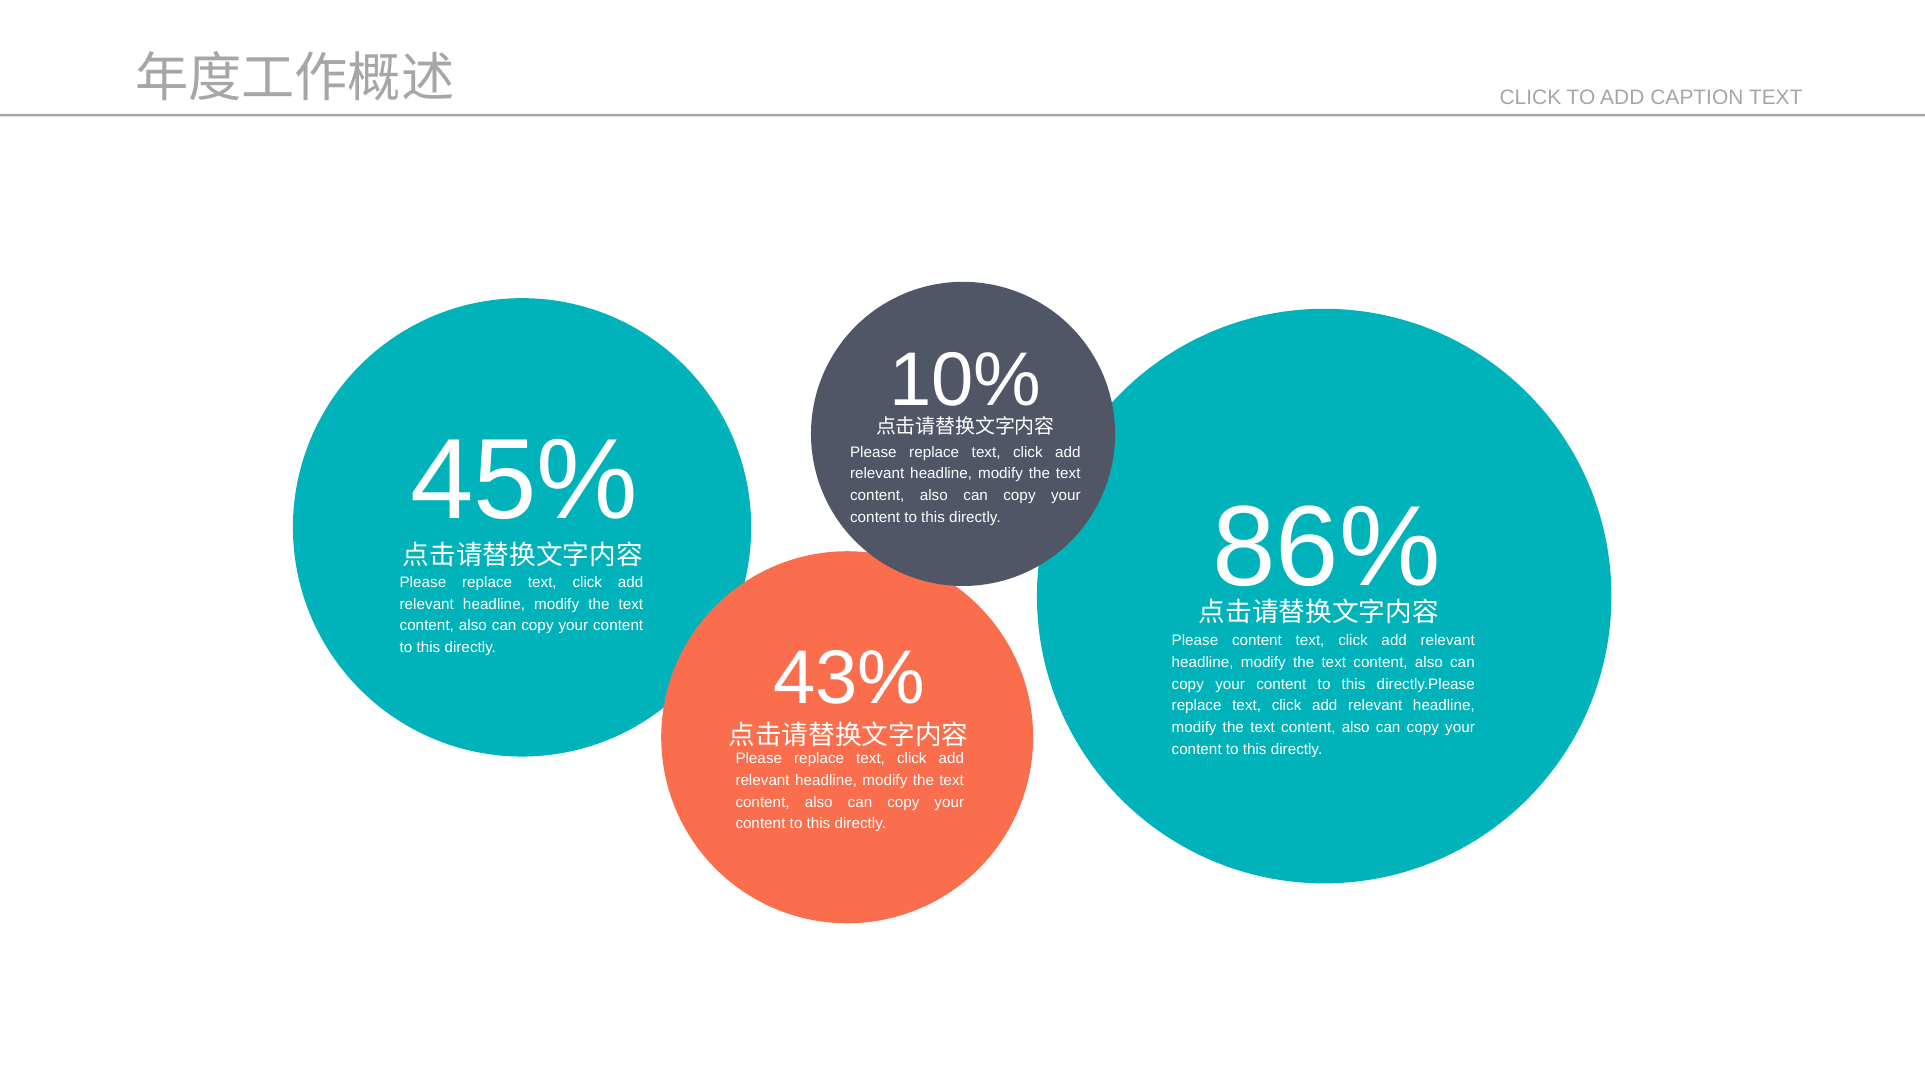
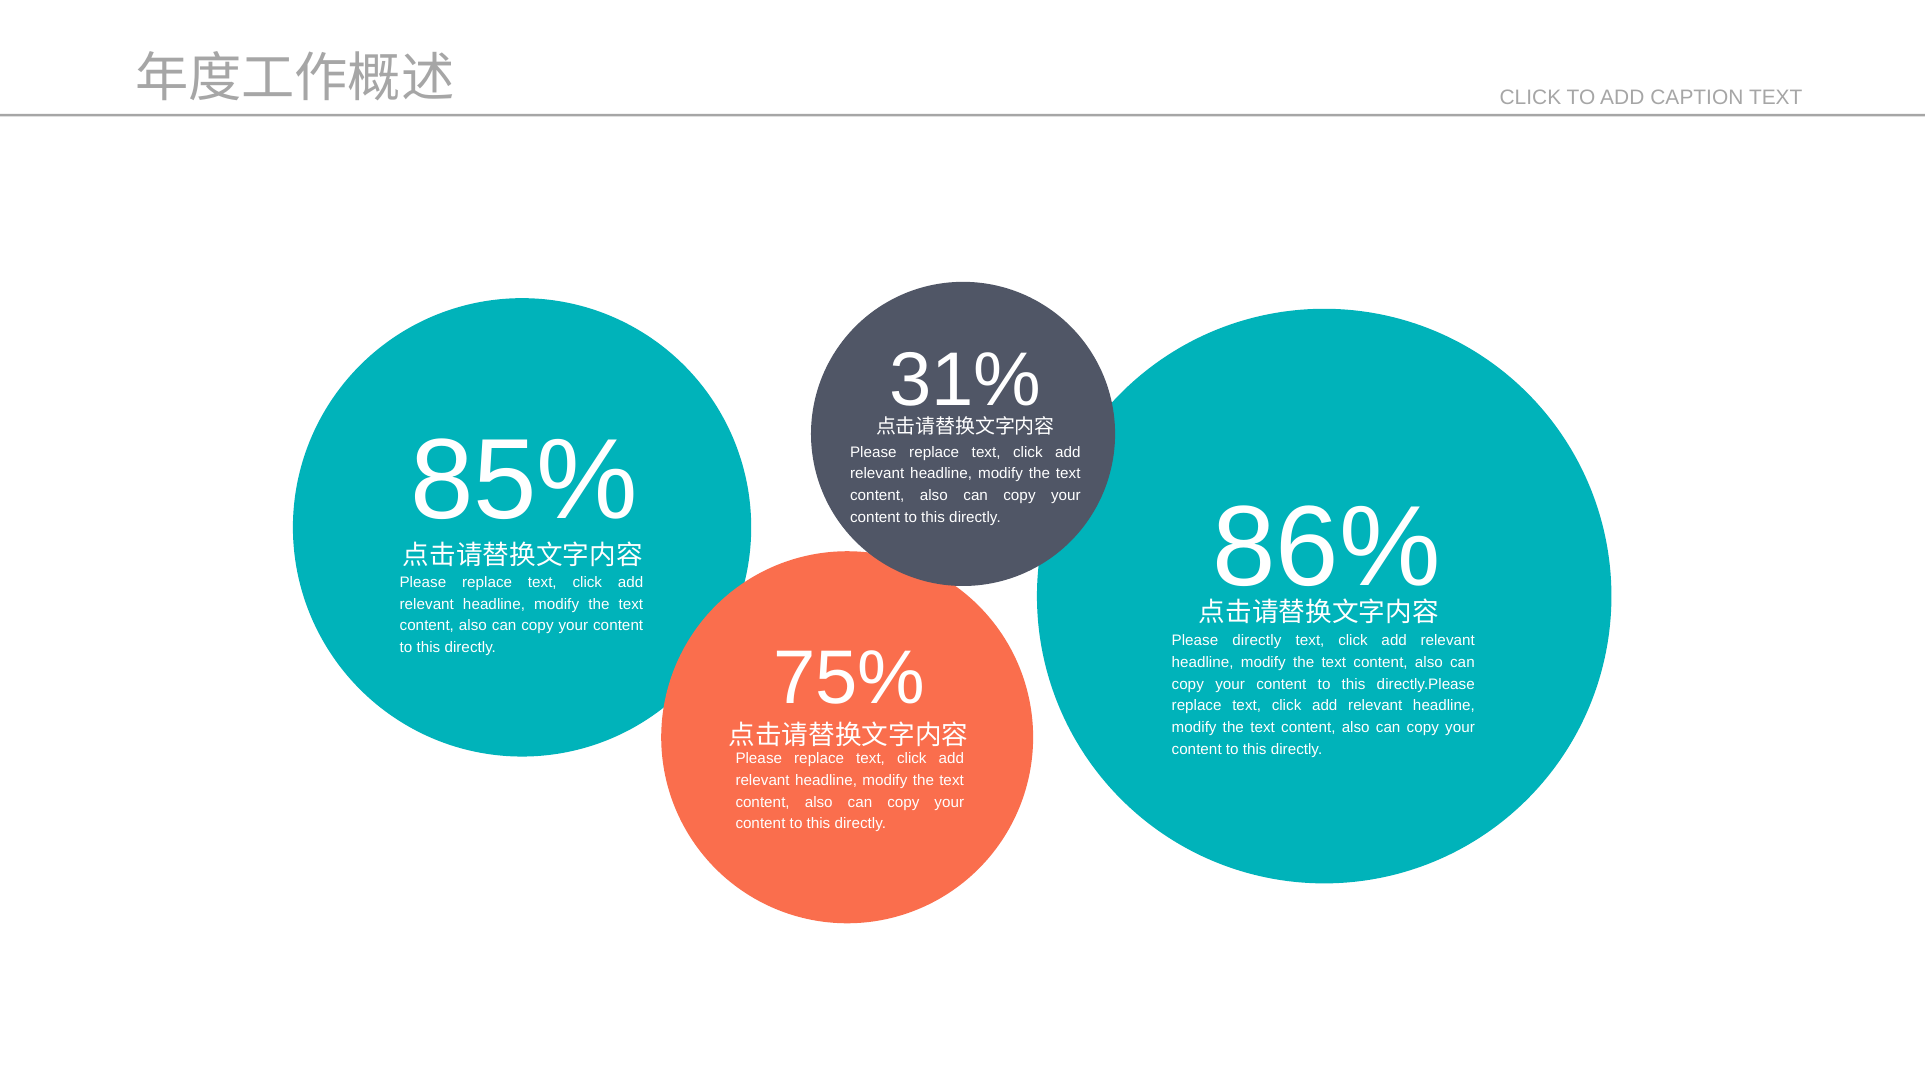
10%: 10% -> 31% (965, 381)
45%: 45% -> 85% (524, 480)
Please content: content -> directly (1257, 640)
43%: 43% -> 75% (849, 678)
